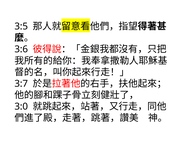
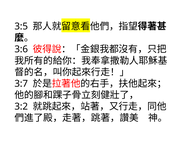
3:0: 3:0 -> 3:2 (21, 107)
